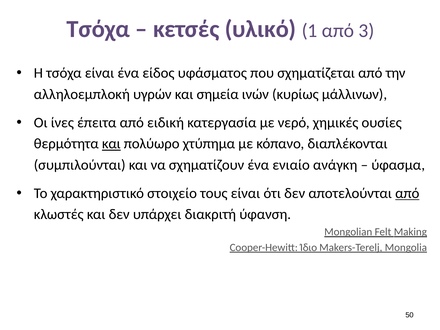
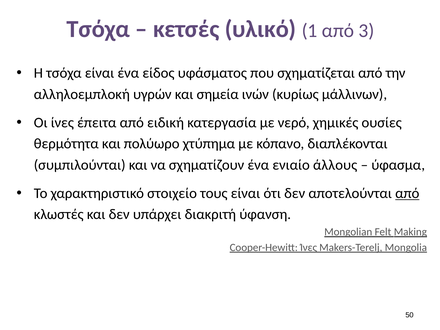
και underline: present -> none (111, 144)
ανάγκη: ανάγκη -> άλλους (335, 165)
Cooper-Hewitt Ίδιο: Ίδιο -> Ίνες (309, 247)
